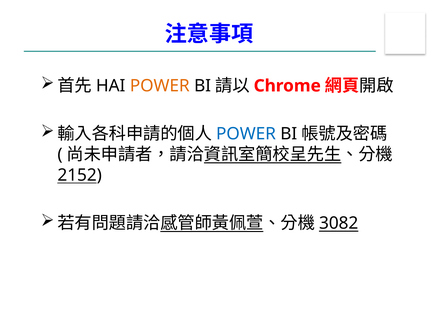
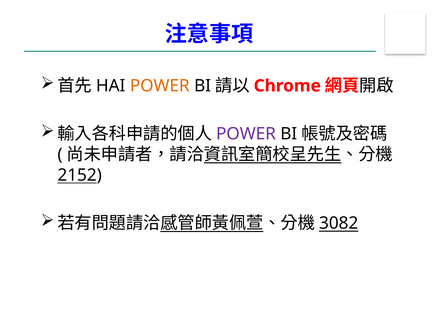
POWER colour: blue -> purple (246, 134)
